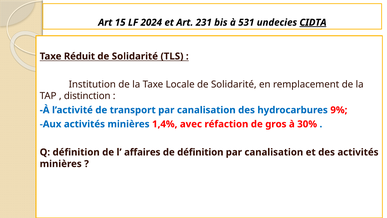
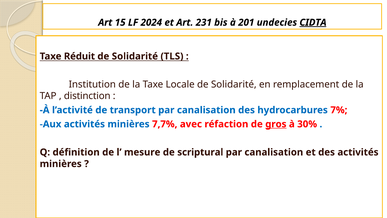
531: 531 -> 201 (246, 22)
9%: 9% -> 7% (339, 110)
1,4%: 1,4% -> 7,7% (165, 124)
gros underline: none -> present (276, 124)
affaires: affaires -> mesure (142, 152)
de définition: définition -> scriptural (200, 152)
